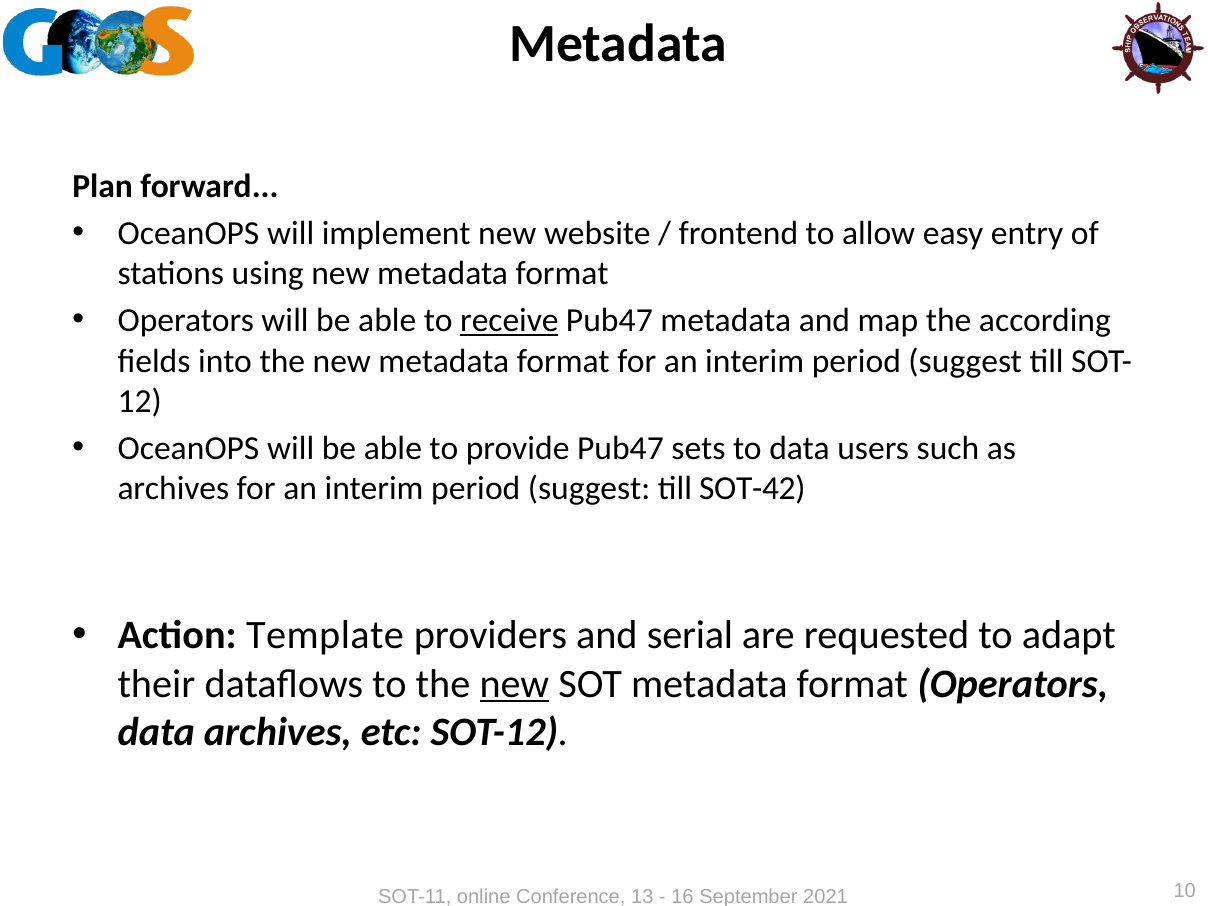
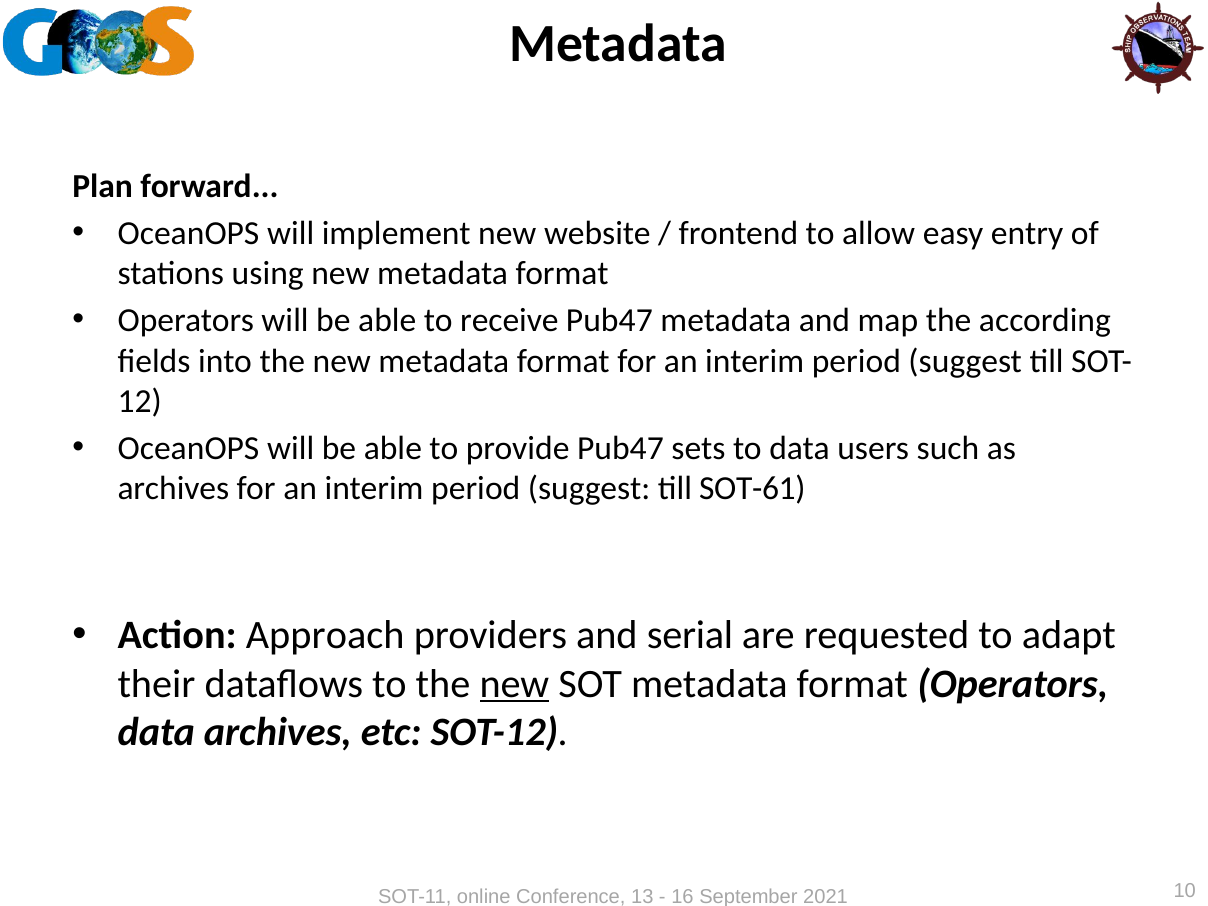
receive underline: present -> none (509, 321)
SOT-42: SOT-42 -> SOT-61 (752, 489)
Template: Template -> Approach (325, 635)
